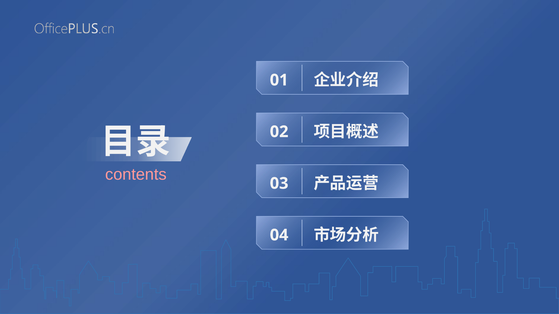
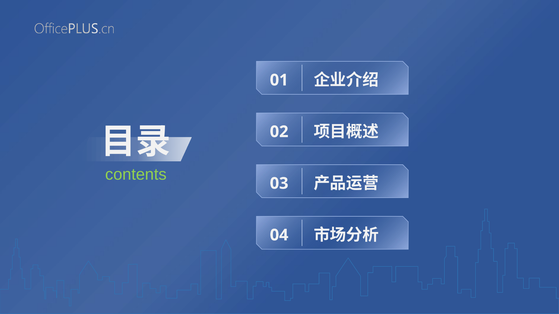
contents colour: pink -> light green (136, 175)
